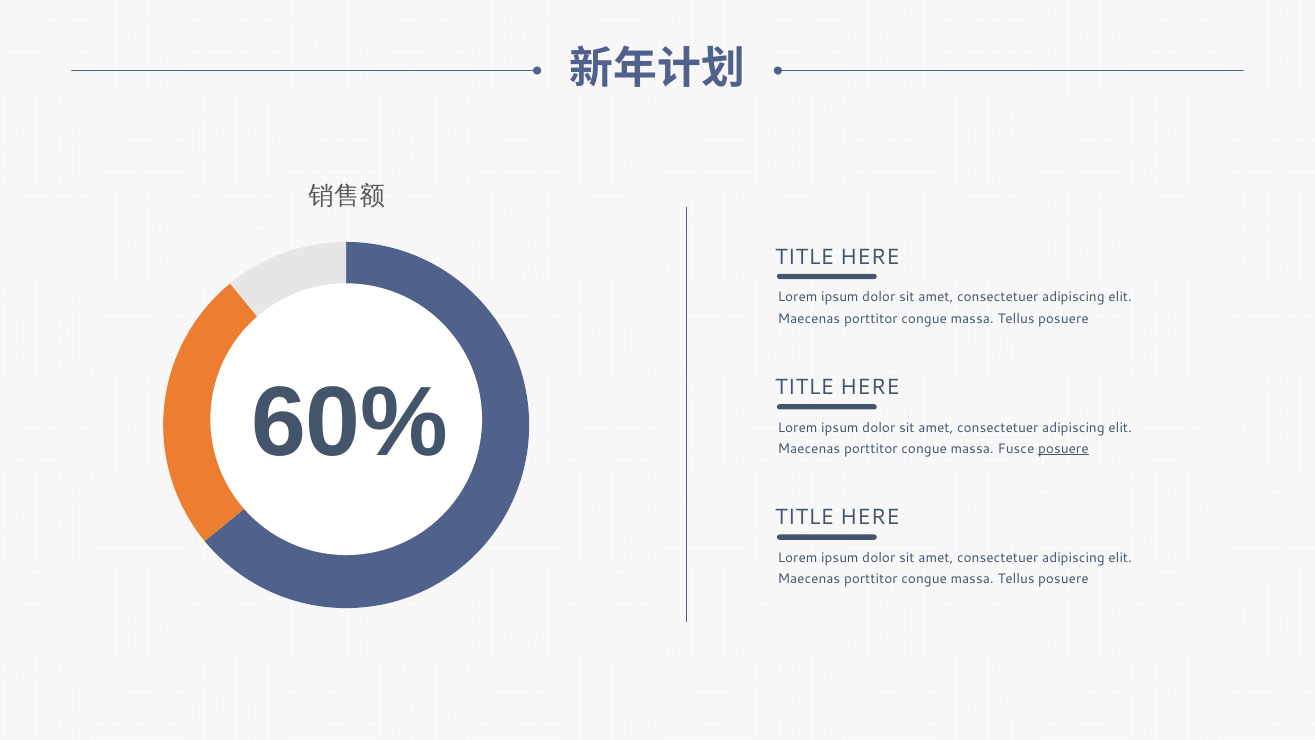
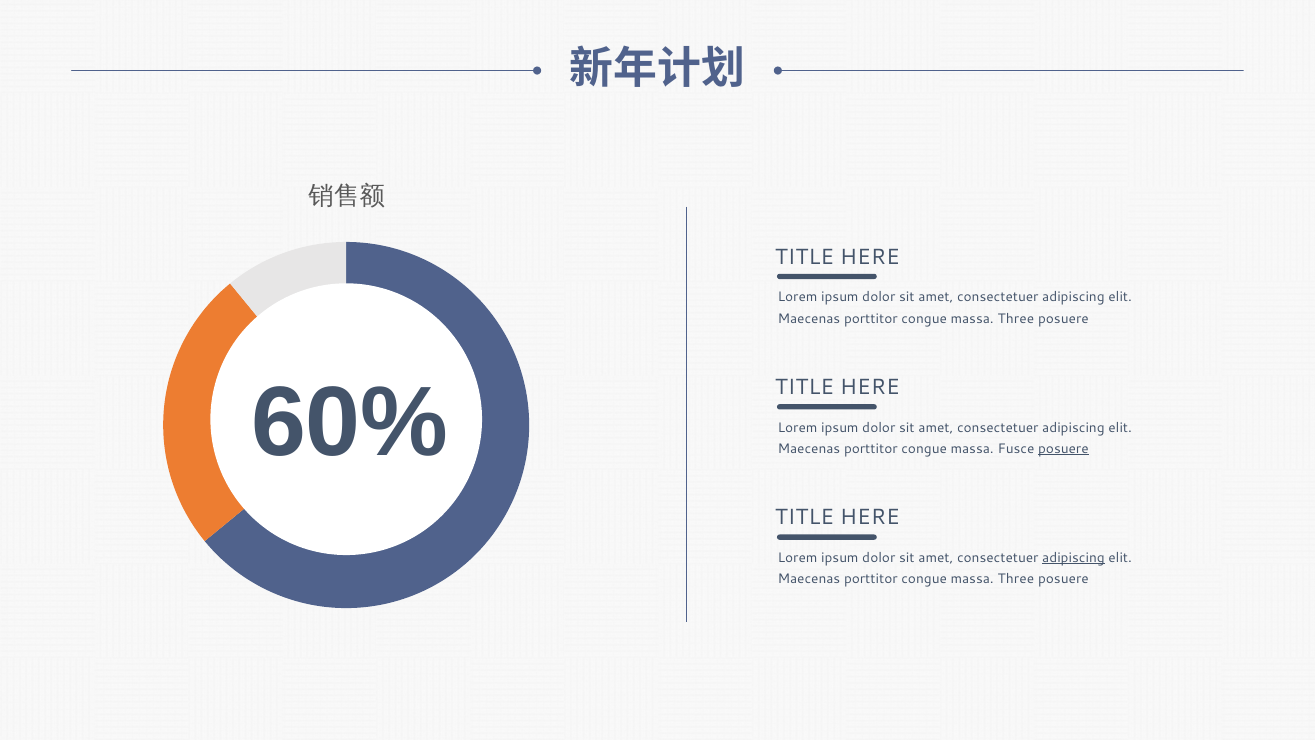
Tellus: Tellus -> Three (1016, 319)
adipiscing underline: none -> present (1073, 558)
Tellus: Tellus -> Three (1016, 579)
